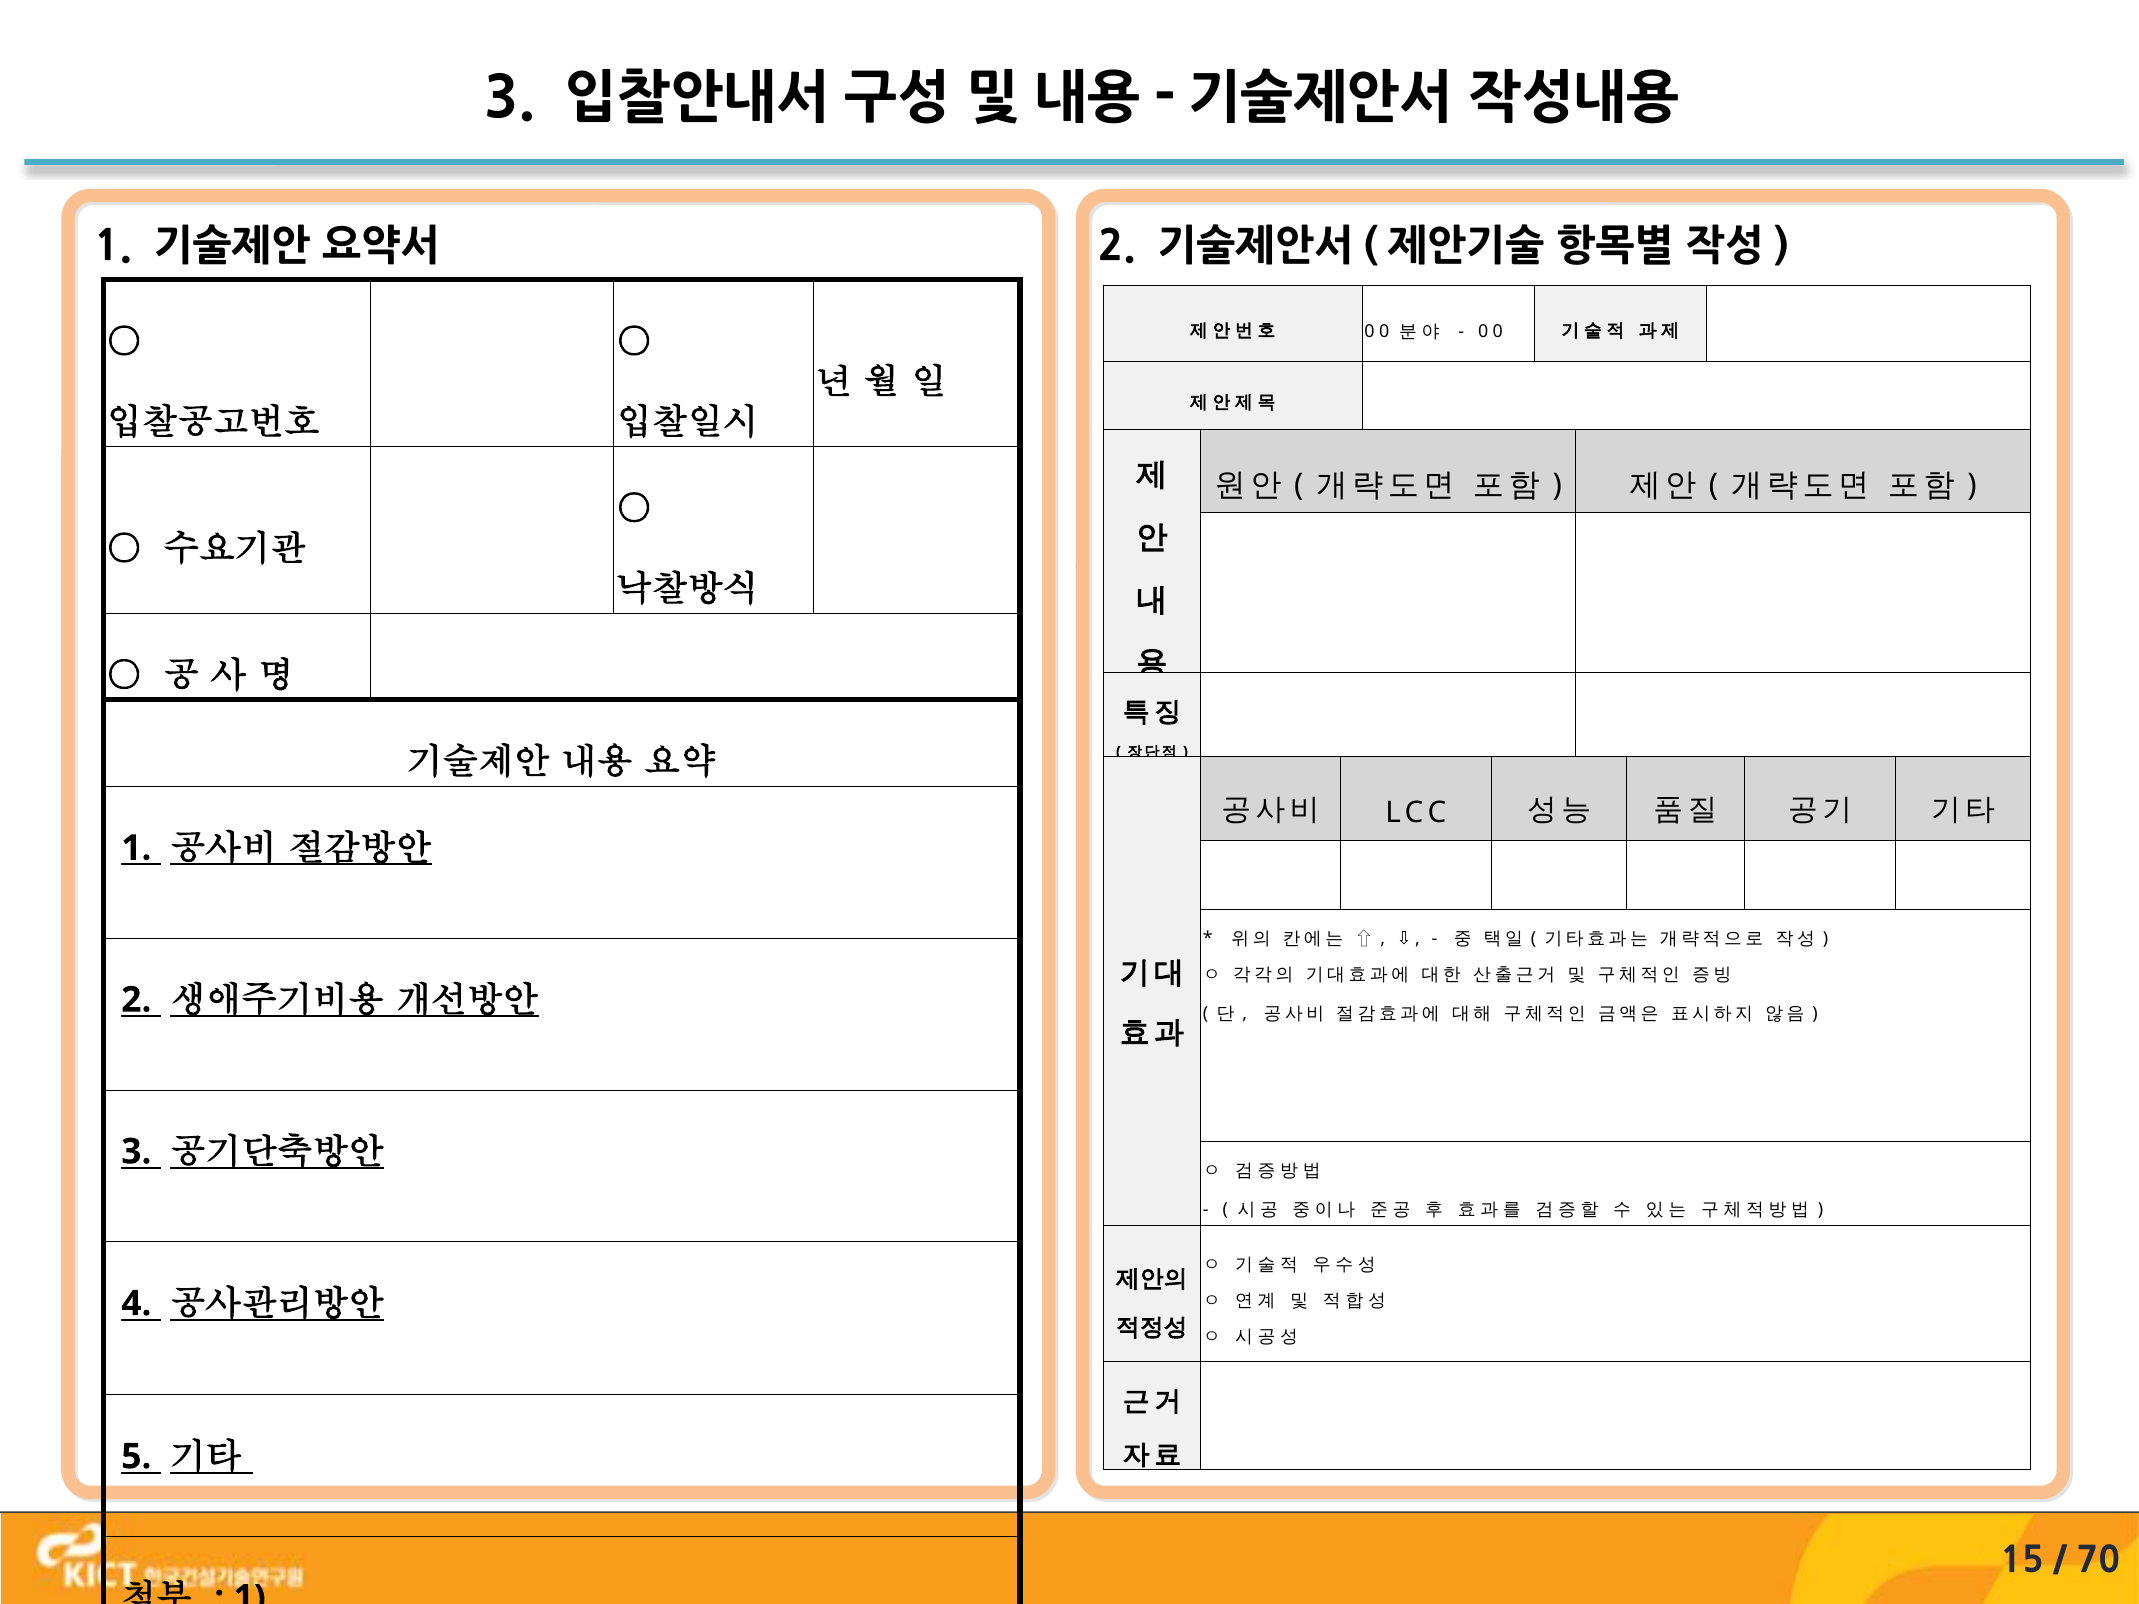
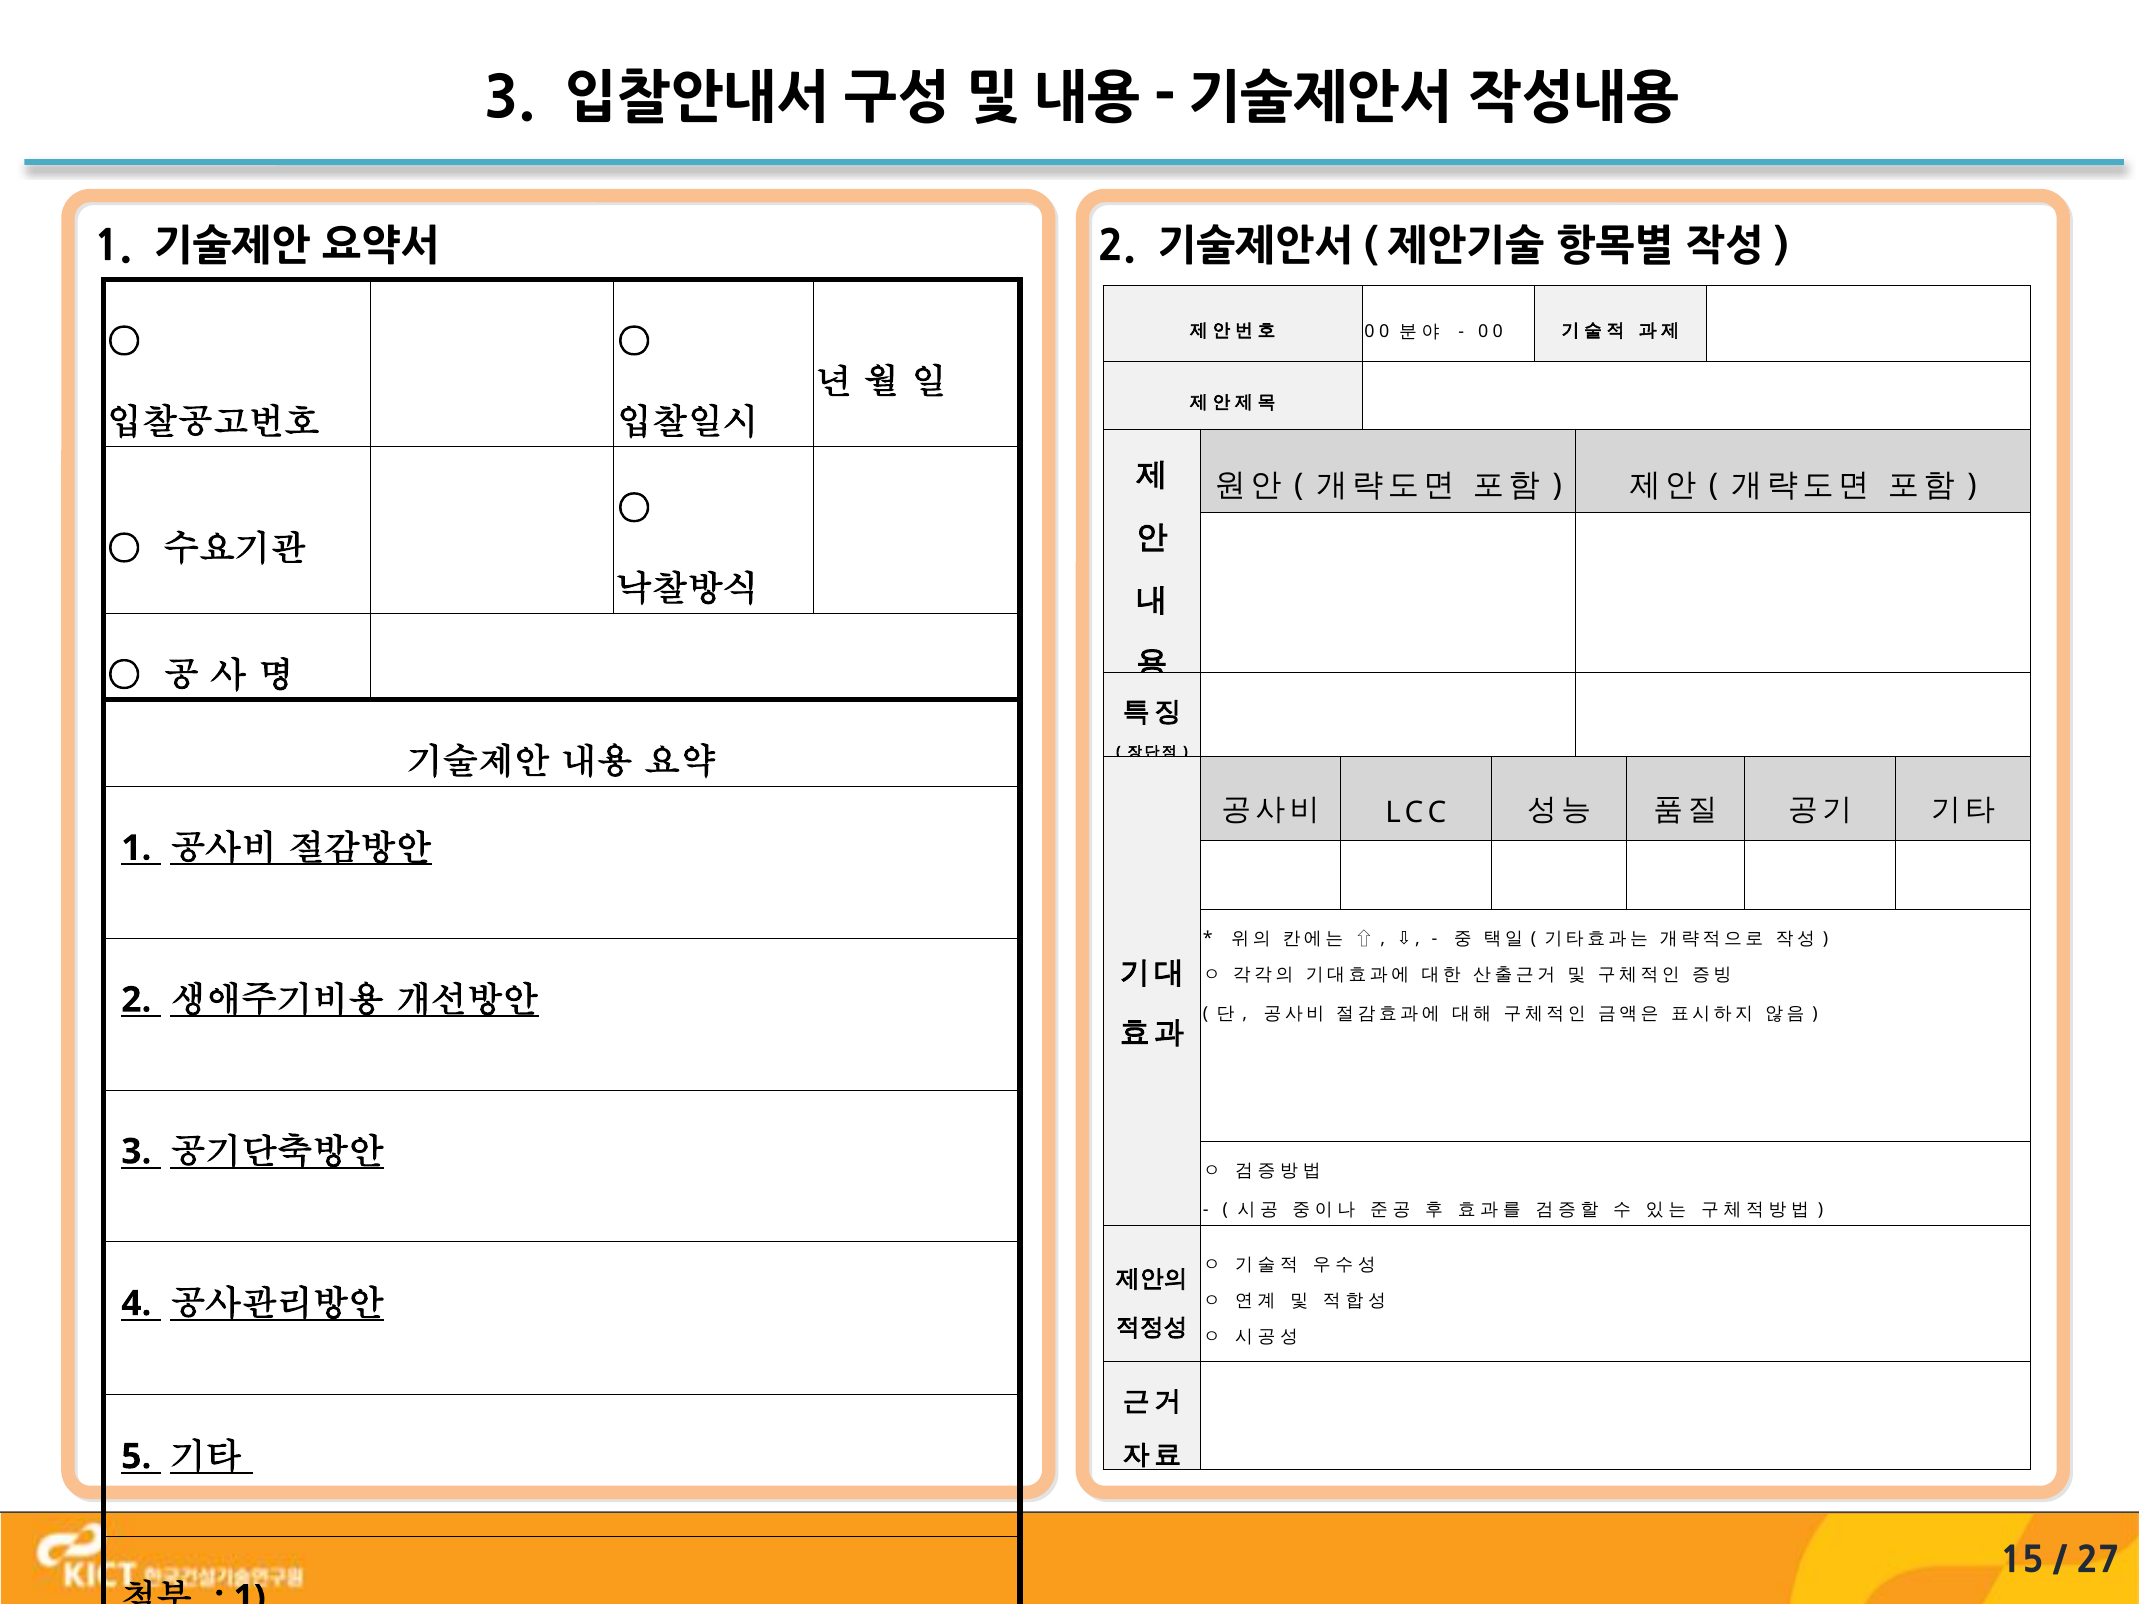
70: 70 -> 27 (2098, 1561)
